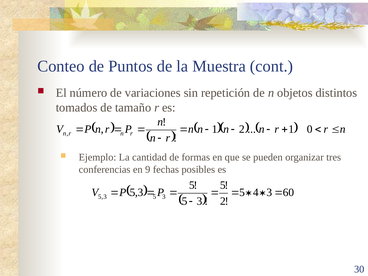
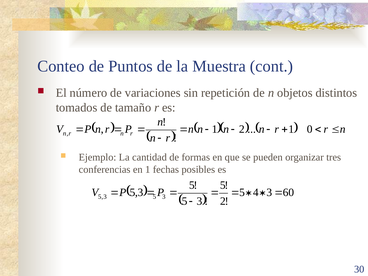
en 9: 9 -> 1 (148, 170)
